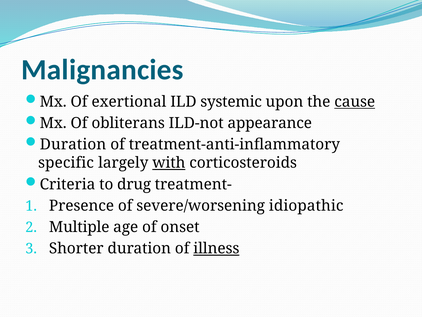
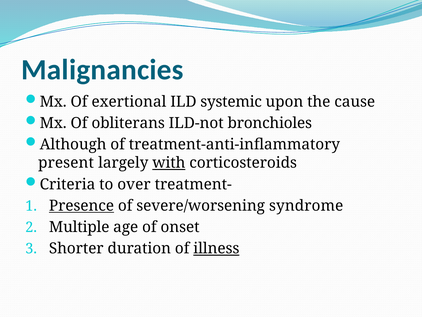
cause underline: present -> none (355, 102)
appearance: appearance -> bronchioles (270, 123)
Duration: Duration -> Although (73, 144)
specific: specific -> present (66, 163)
drug: drug -> over (134, 184)
Presence underline: none -> present (82, 205)
idiopathic: idiopathic -> syndrome (306, 205)
